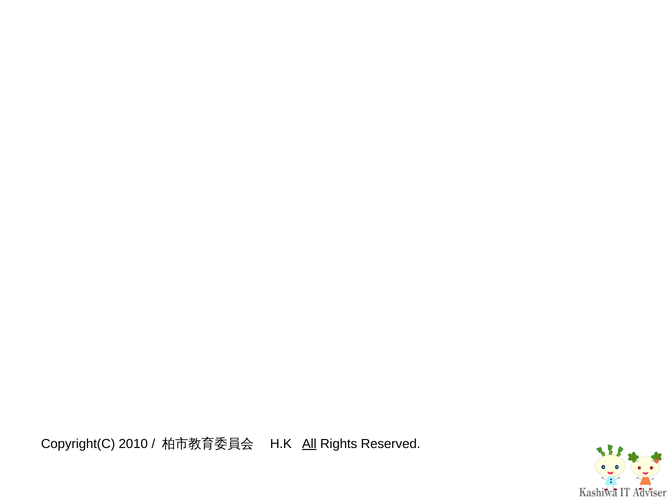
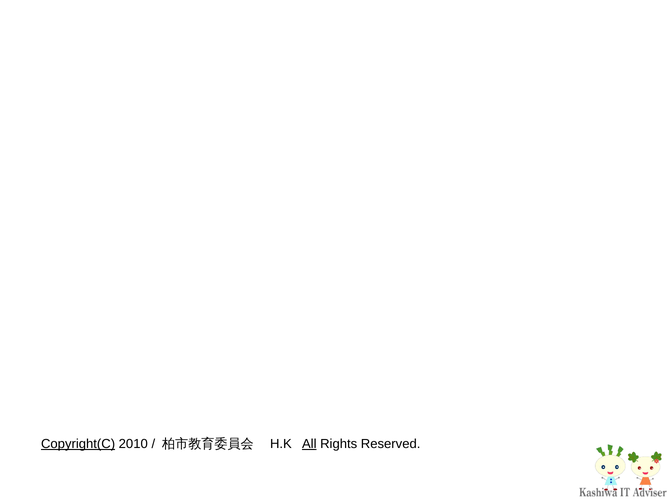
Copyright(C underline: none -> present (78, 444)
